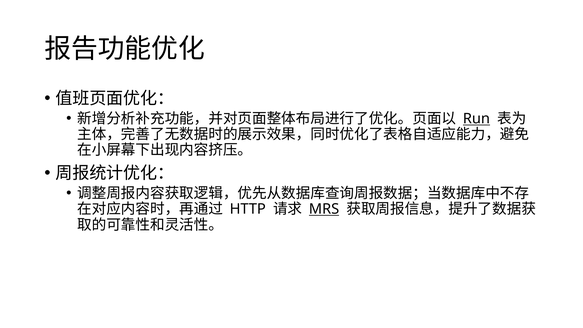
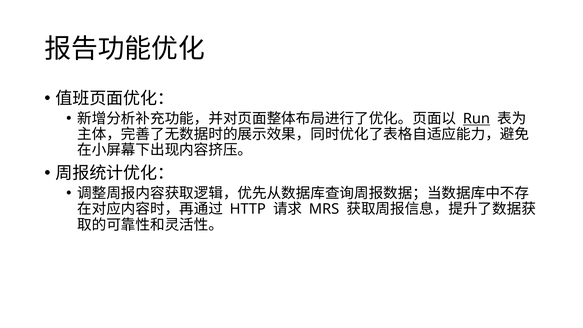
MRS underline: present -> none (324, 209)
